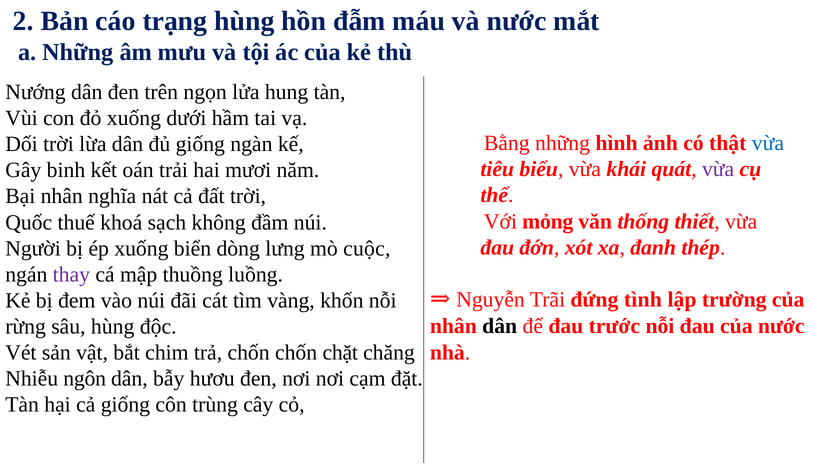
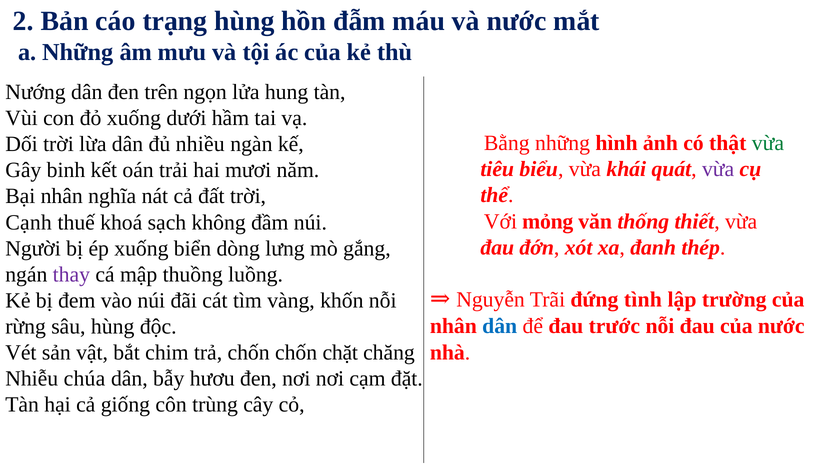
đủ giống: giống -> nhiều (200, 144)
vừa colour: blue -> green (768, 143)
Quốc: Quốc -> Cạnh (29, 222)
cuộc: cuộc -> gắng (367, 248)
dân colour: black -> blue (500, 326)
ngôn: ngôn -> chúa (84, 378)
